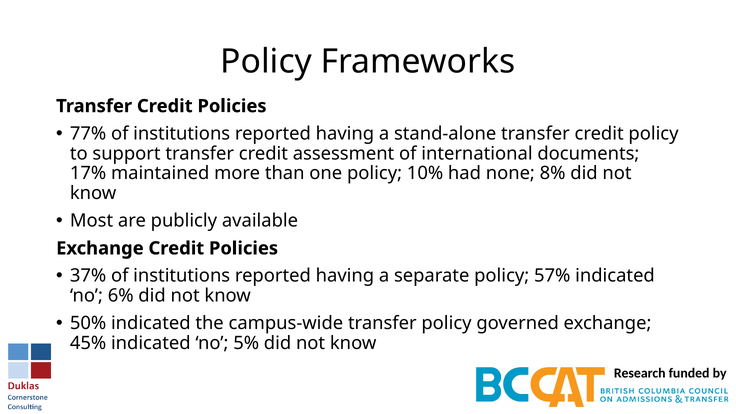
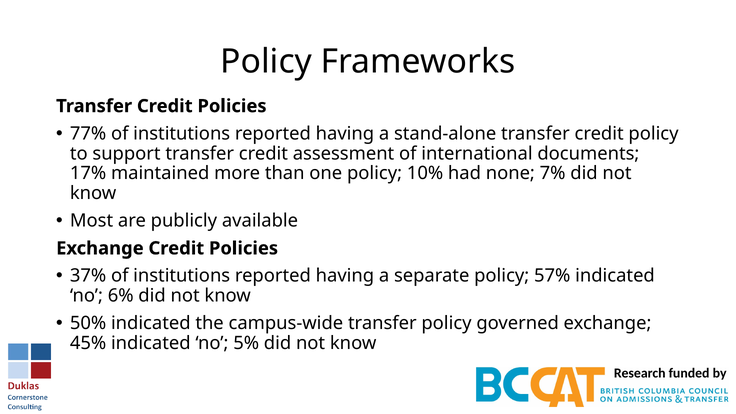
8%: 8% -> 7% (553, 173)
